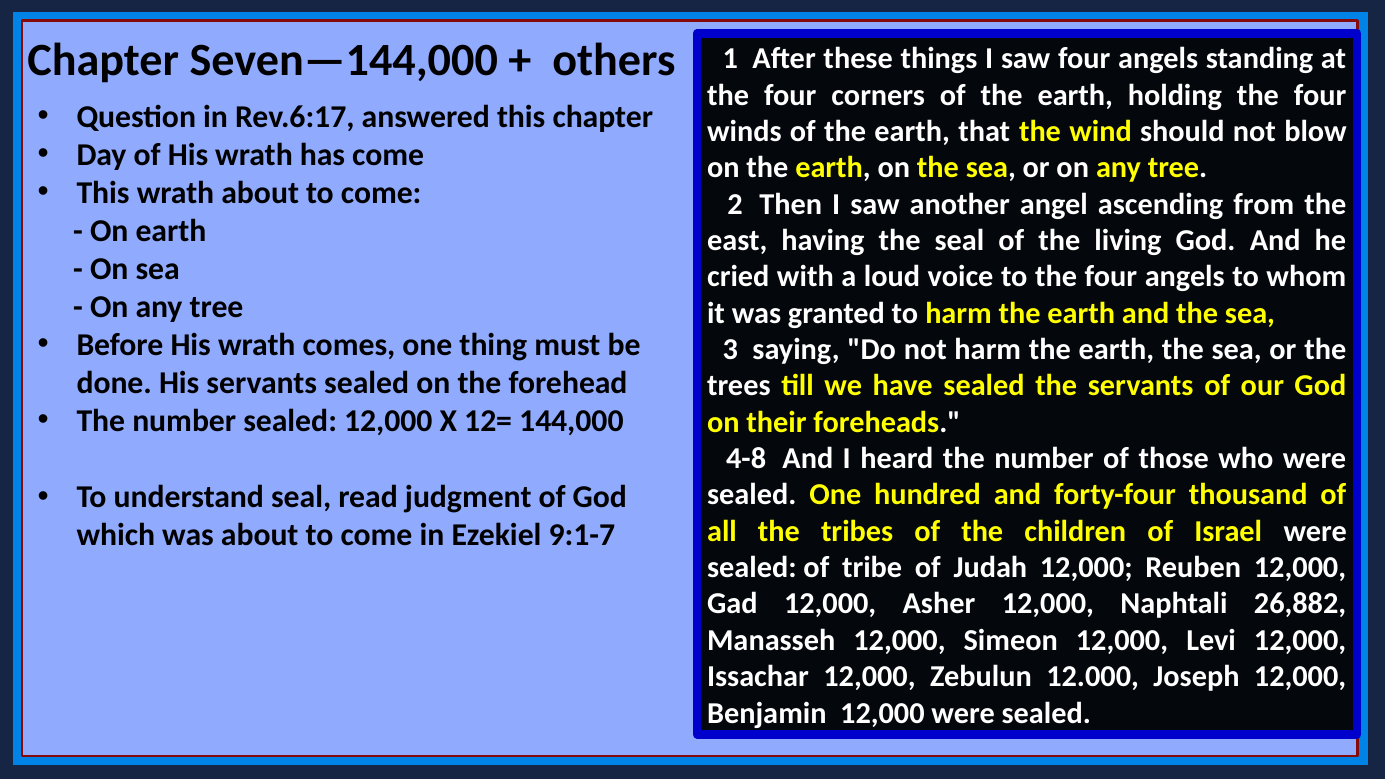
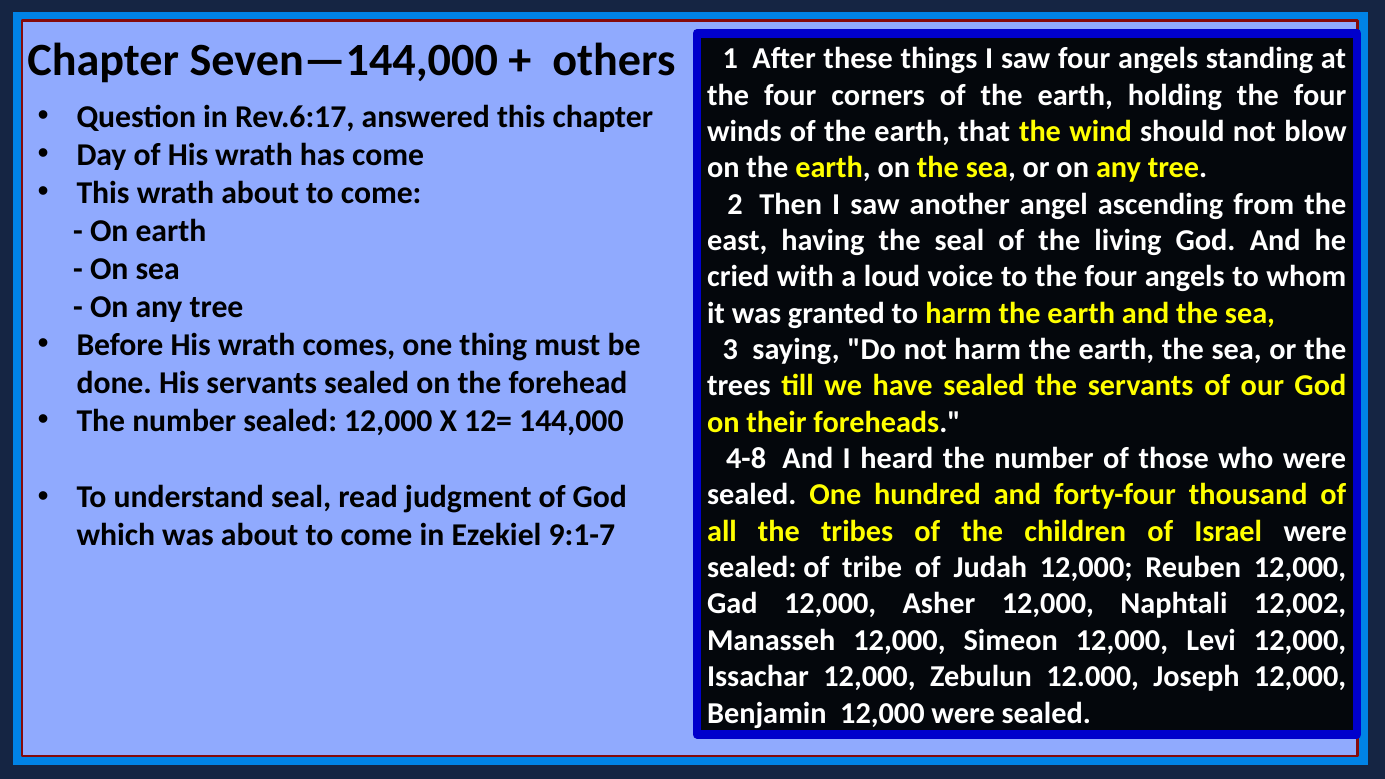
26,882: 26,882 -> 12,002 (1300, 604)
